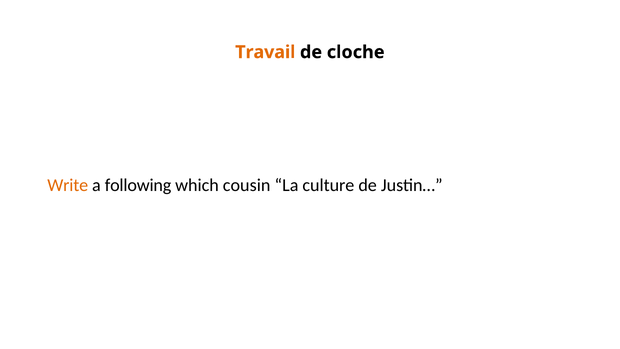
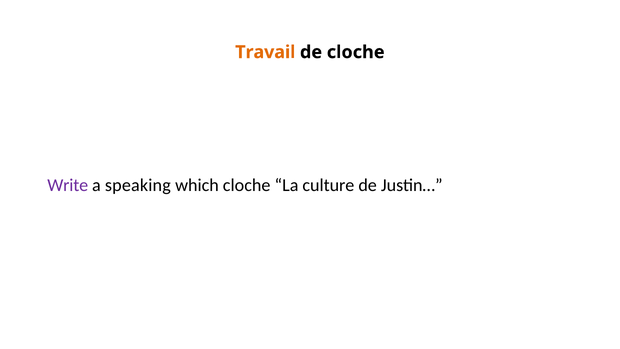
Write colour: orange -> purple (68, 185)
following: following -> speaking (138, 185)
which cousin: cousin -> cloche (247, 185)
